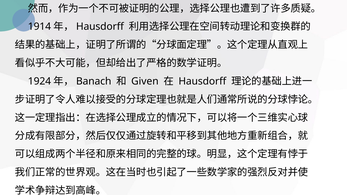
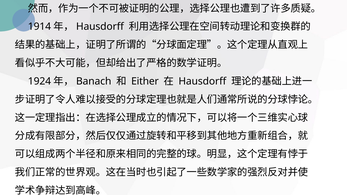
Given: Given -> Either (145, 81)
